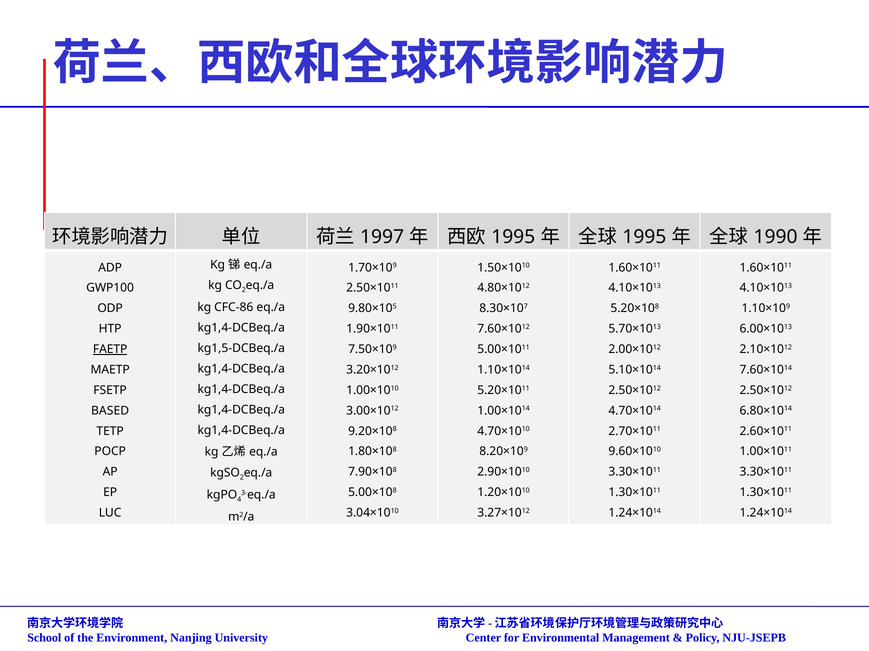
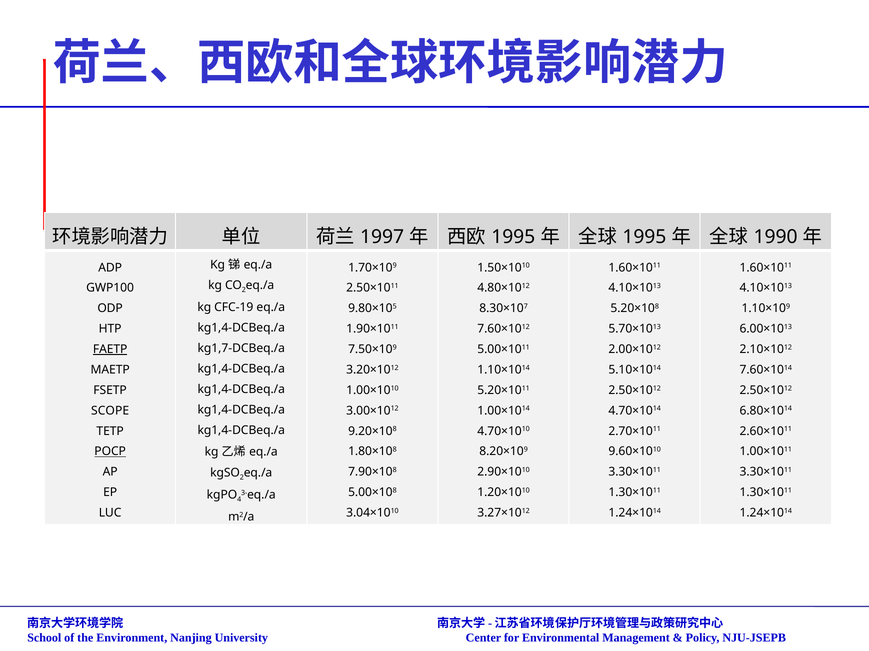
CFC-86: CFC-86 -> CFC-19 (234, 308)
kg1,5-DCBeq./a: kg1,5-DCBeq./a -> kg1,7-DCBeq./a (241, 349)
BASED: BASED -> SCOPE (110, 411)
POCP underline: none -> present (110, 452)
